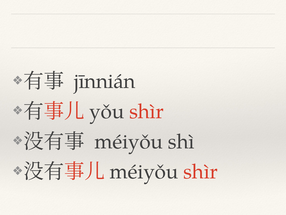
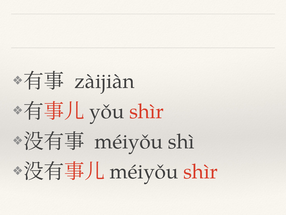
jīnnián: jīnnián -> zàijiàn (105, 81)
